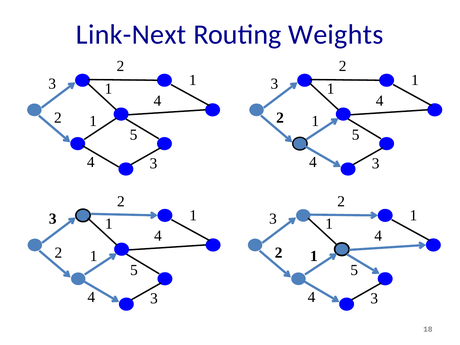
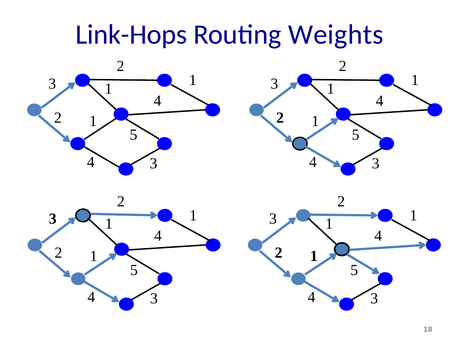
Link-Next: Link-Next -> Link-Hops (131, 35)
